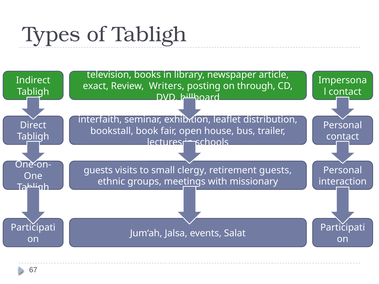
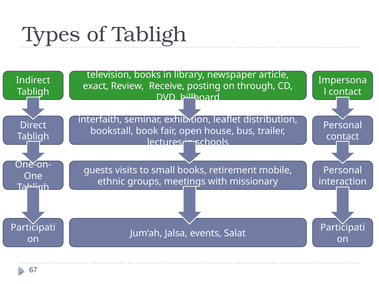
Writers: Writers -> Receive (167, 86)
small clergy: clergy -> books (192, 170)
retirement guests: guests -> mobile (276, 170)
